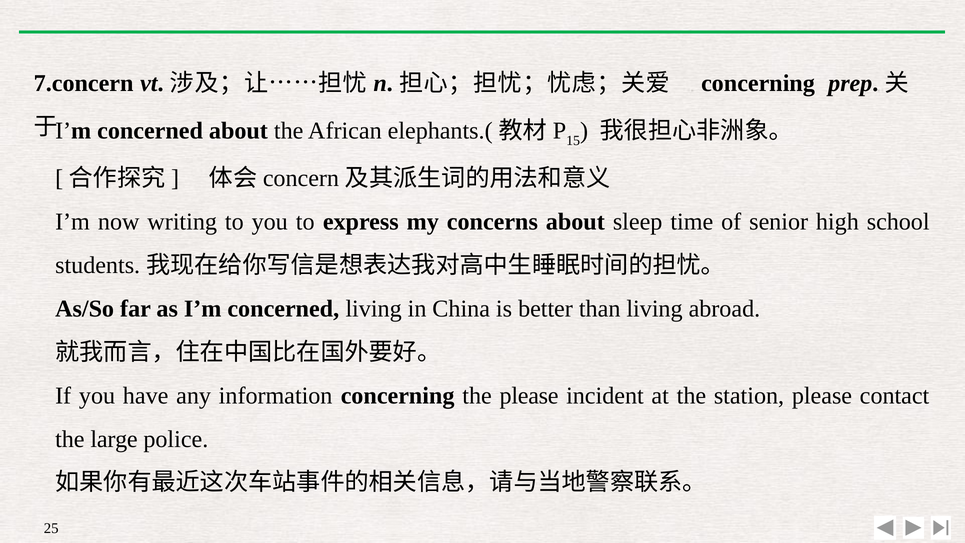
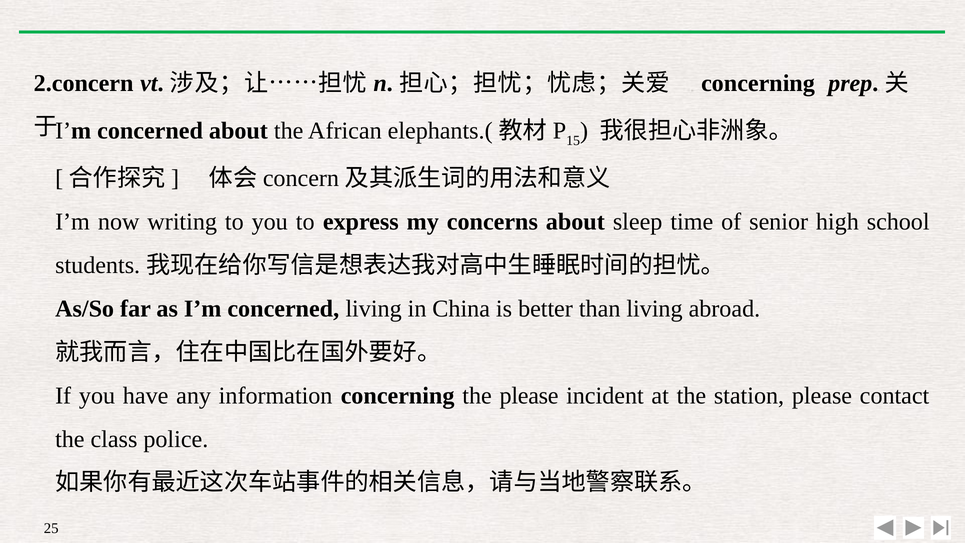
7.concern: 7.concern -> 2.concern (84, 83)
large: large -> class (114, 439)
